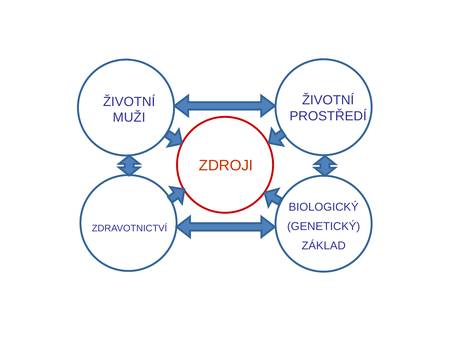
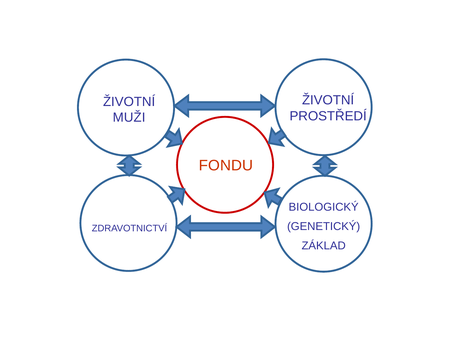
ZDROJI: ZDROJI -> FONDU (226, 165)
